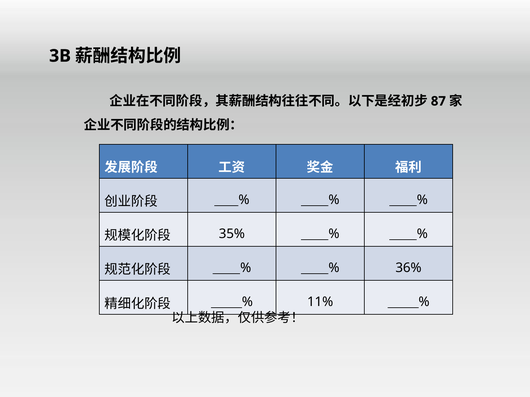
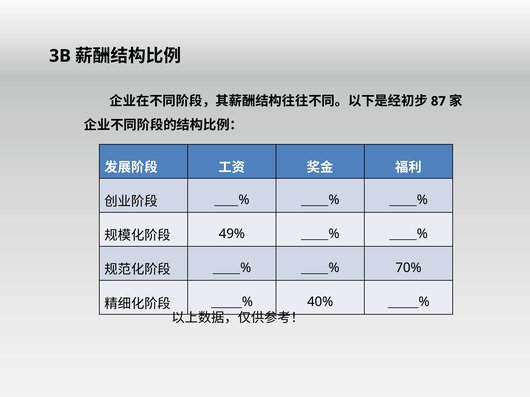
35%: 35% -> 49% (232, 234)
36%: 36% -> 70% (408, 268)
11%: 11% -> 40% (320, 302)
